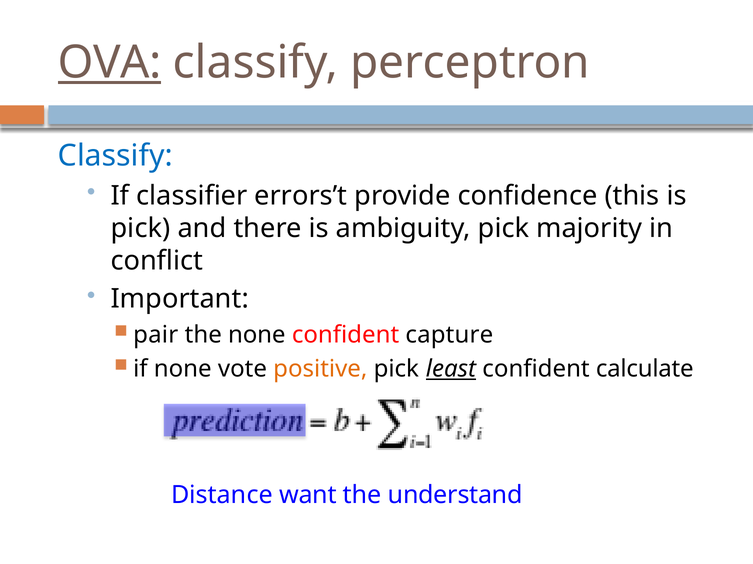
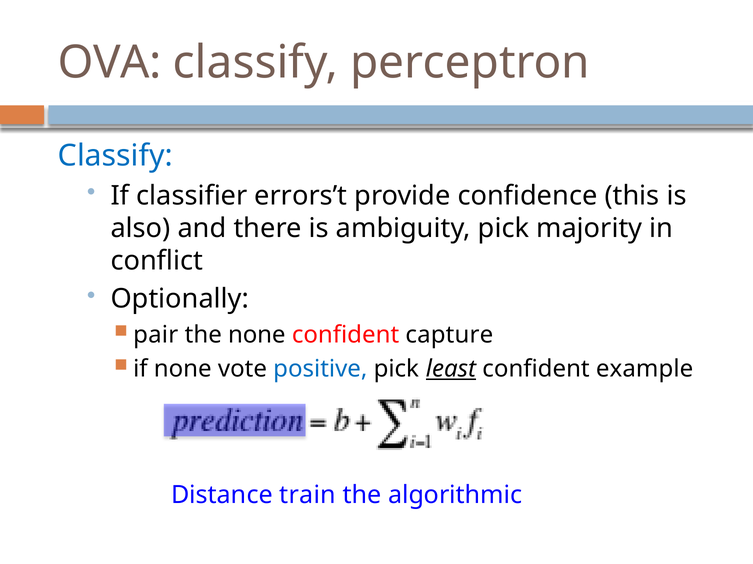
OVA underline: present -> none (110, 63)
pick: pick -> also (141, 228)
Important: Important -> Optionally (180, 299)
positive colour: orange -> blue (320, 369)
calculate: calculate -> example (645, 369)
want: want -> train (308, 496)
understand: understand -> algorithmic (455, 496)
